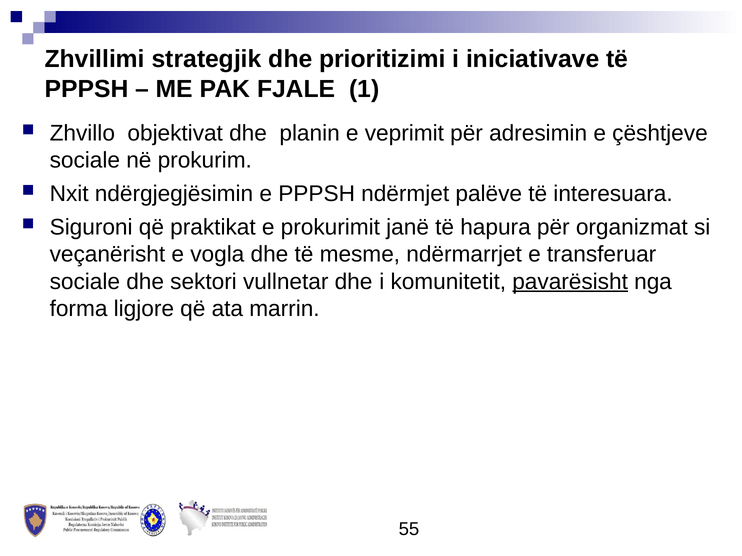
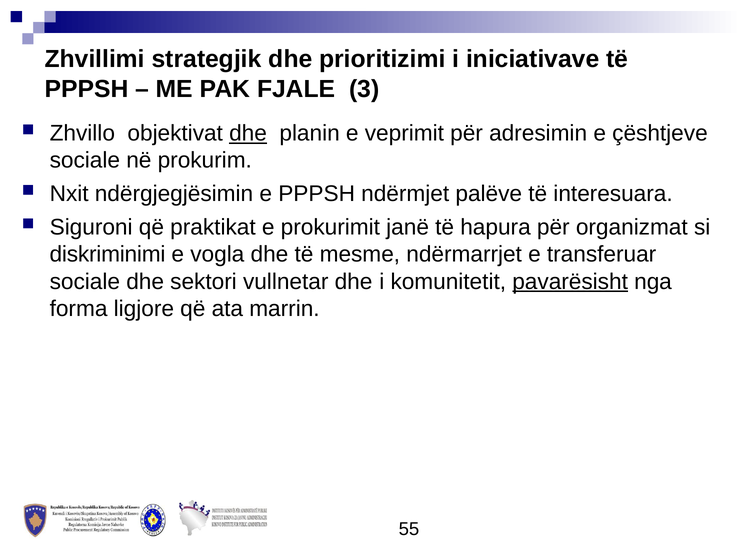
1: 1 -> 3 (364, 89)
dhe underline: none -> present (248, 133)
veçanërisht: veçanërisht -> diskriminimi (108, 255)
